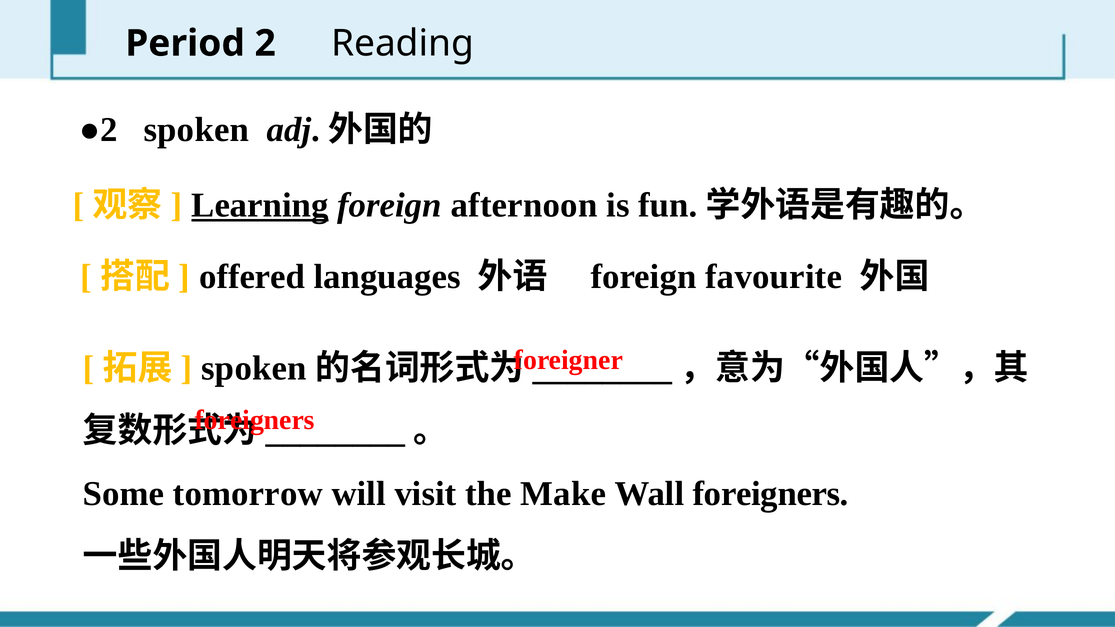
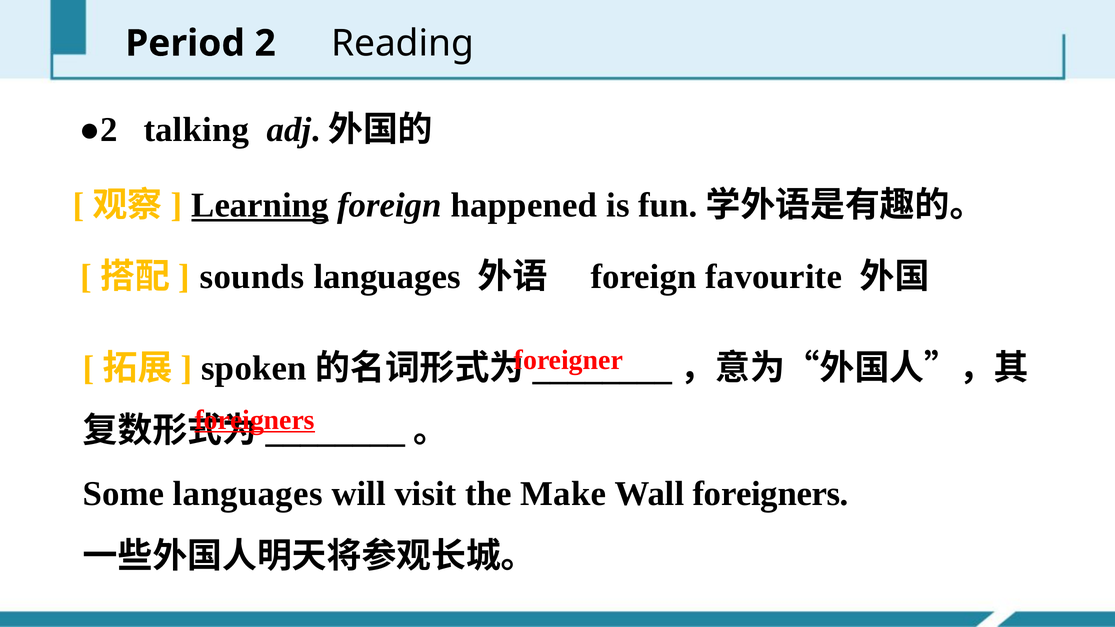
●2 spoken: spoken -> talking (196, 130)
afternoon: afternoon -> happened (524, 205)
offered: offered -> sounds (252, 277)
foreigners underline: none -> present (255, 420)
Some tomorrow: tomorrow -> languages (248, 494)
